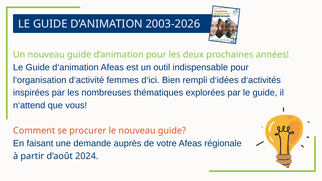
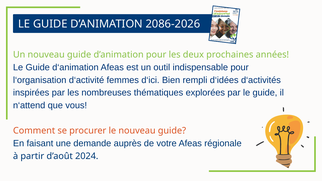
2003-2026: 2003-2026 -> 2086-2026 (173, 24)
